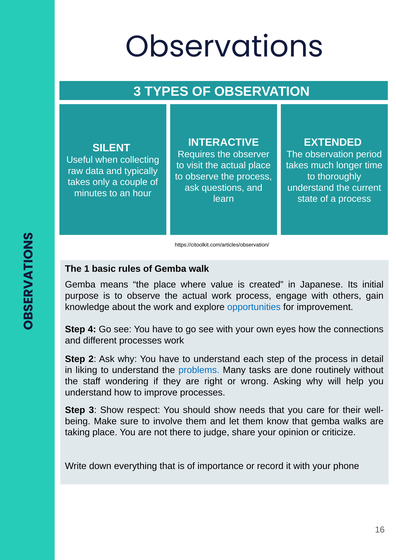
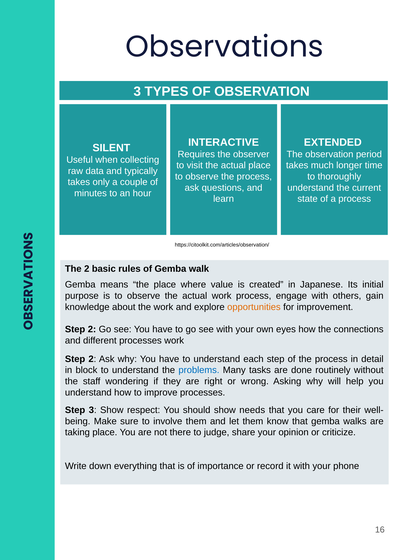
The 1: 1 -> 2 (87, 269)
opportunities colour: blue -> orange (254, 307)
4: 4 -> 2 (92, 329)
liking: liking -> block (86, 370)
